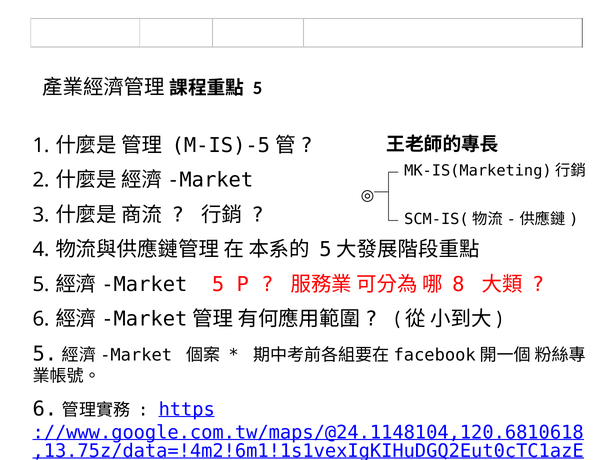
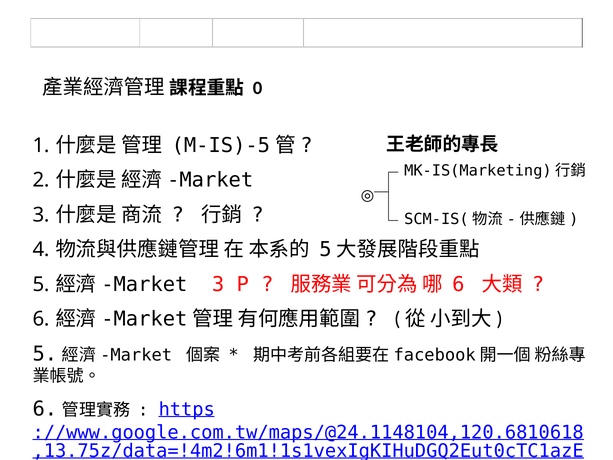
5: 5 -> 0 (257, 88)
5: 5 -> 3 (218, 284)
8: 8 -> 6 (458, 284)
